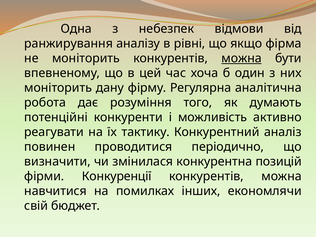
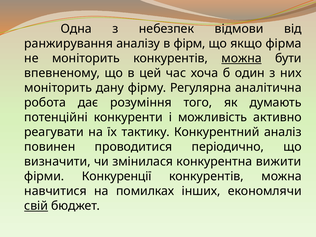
рівні: рівні -> фірм (190, 43)
позицій: позицій -> вижити (279, 162)
свій underline: none -> present (36, 206)
